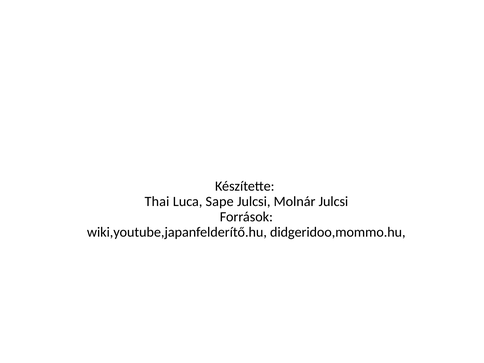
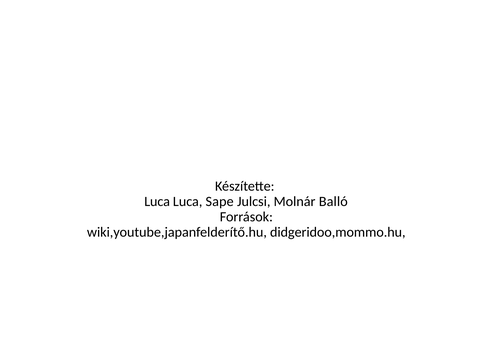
Thai: Thai -> Luca (157, 202)
Molnár Julcsi: Julcsi -> Balló (333, 202)
